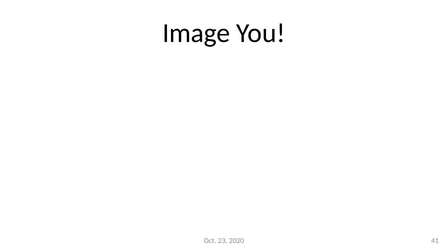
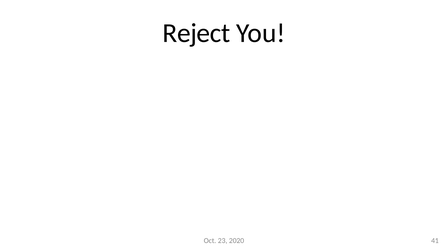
Image: Image -> Reject (196, 33)
